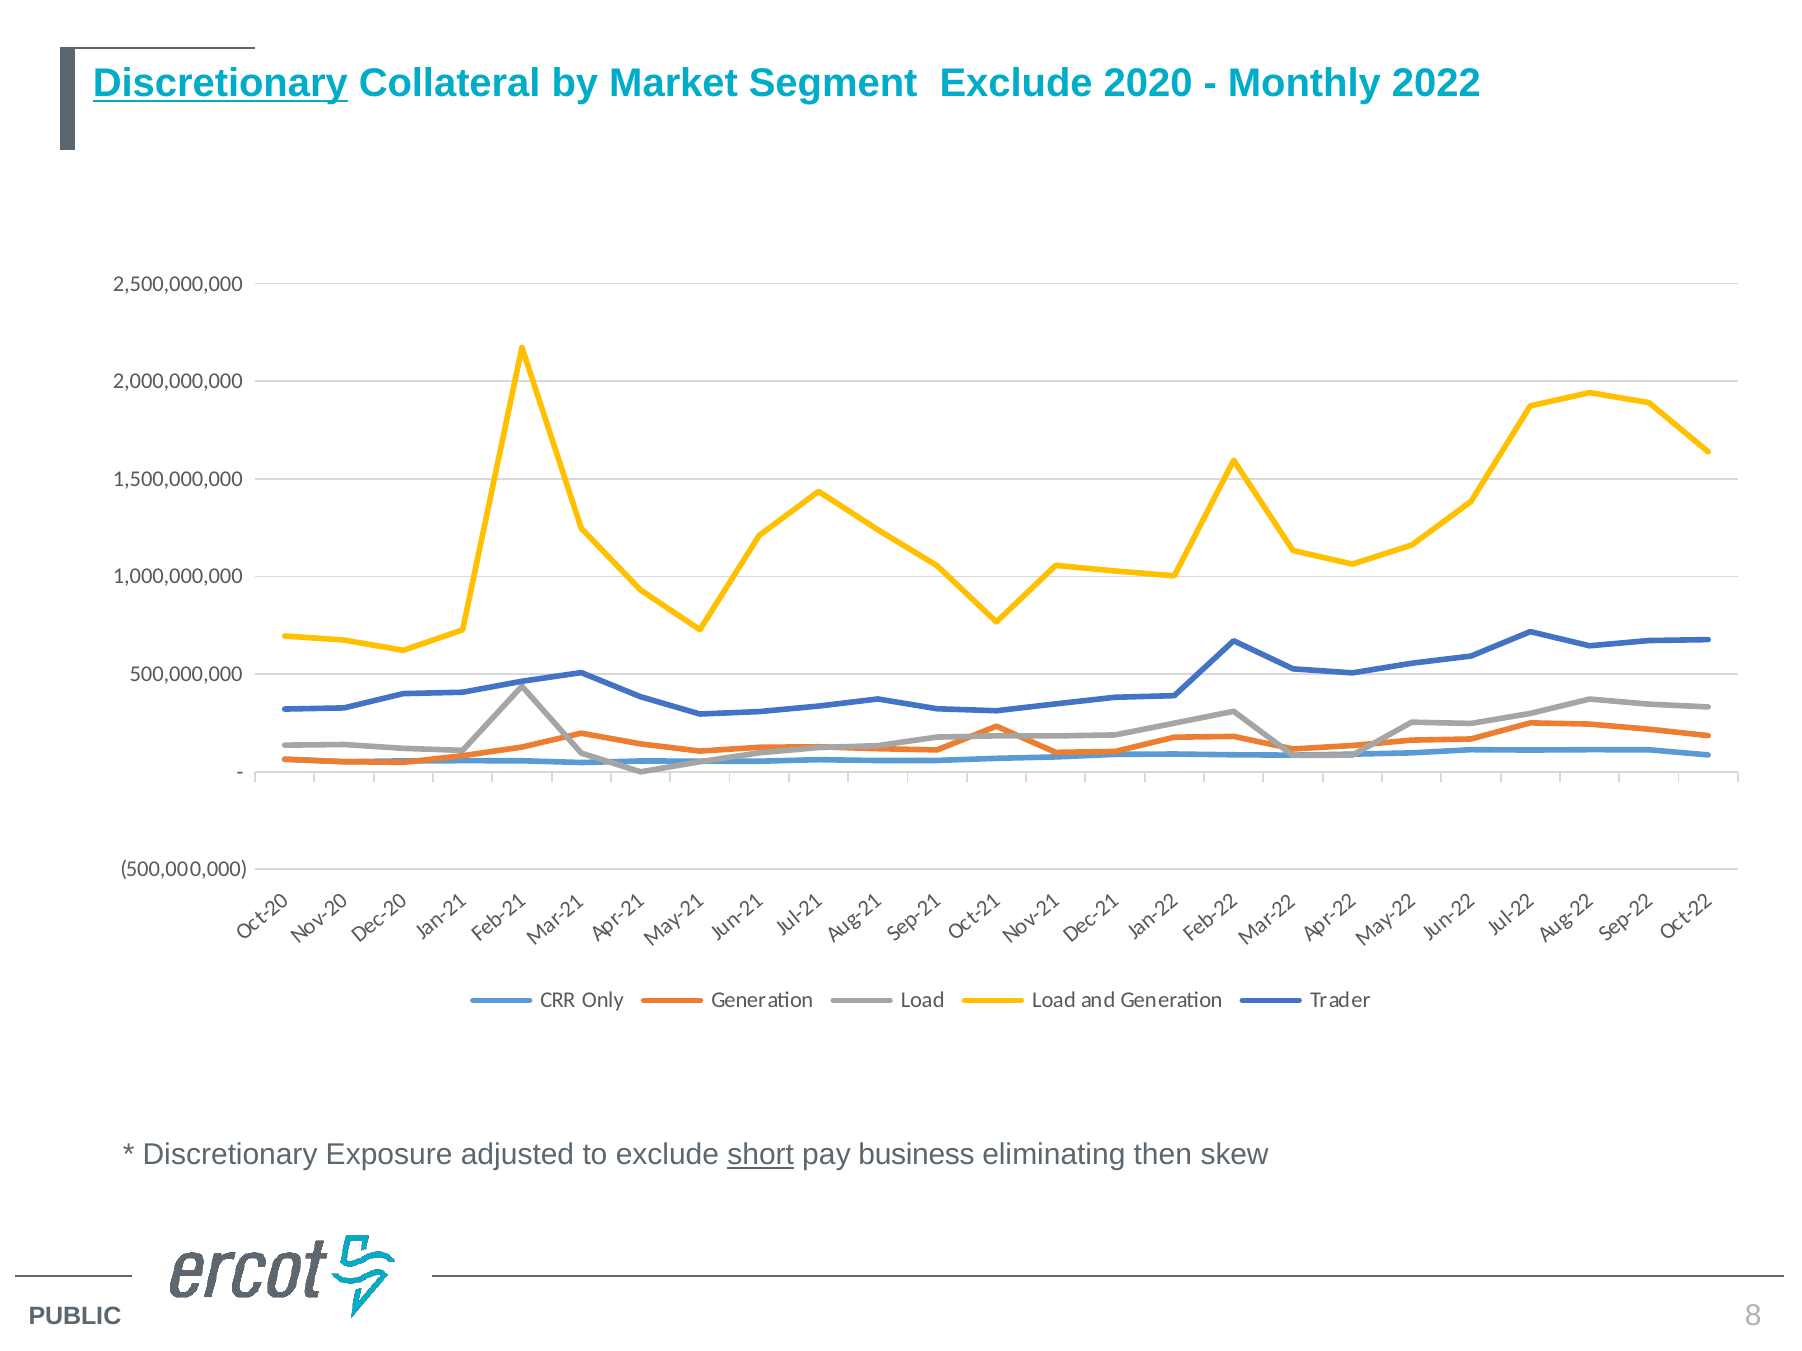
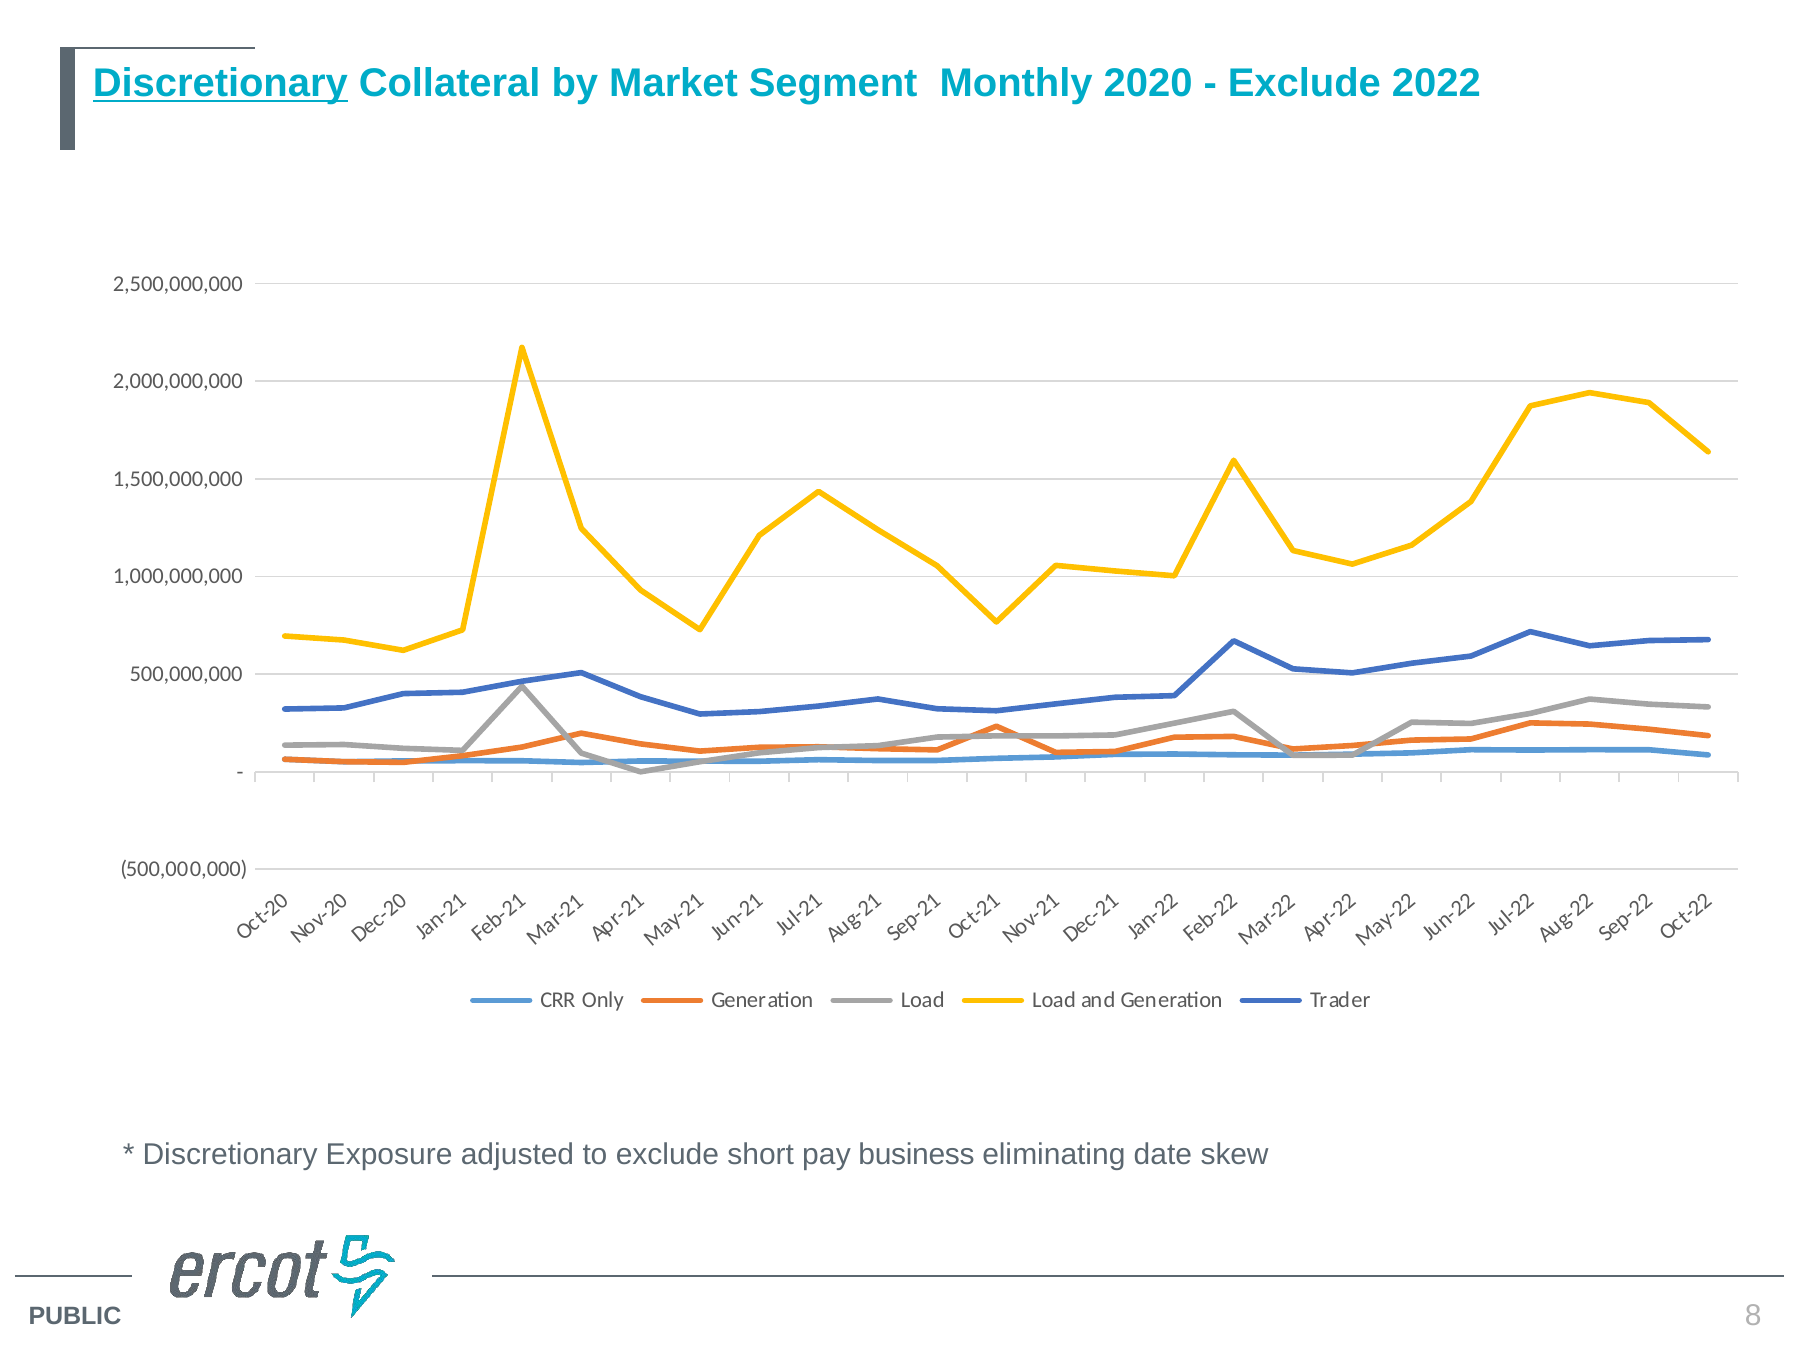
Segment Exclude: Exclude -> Monthly (1016, 84)
Monthly: Monthly -> Exclude (1304, 84)
short underline: present -> none (761, 1155)
then: then -> date (1163, 1155)
